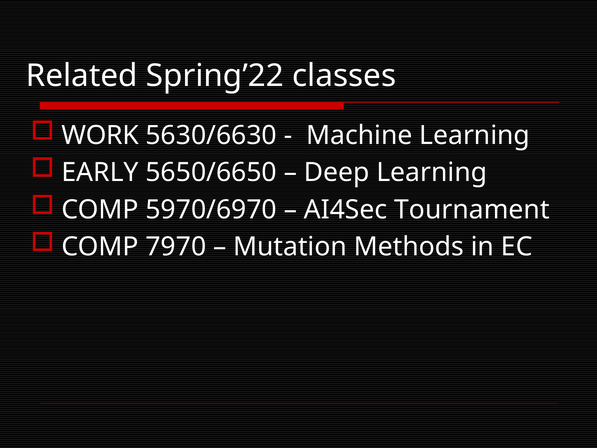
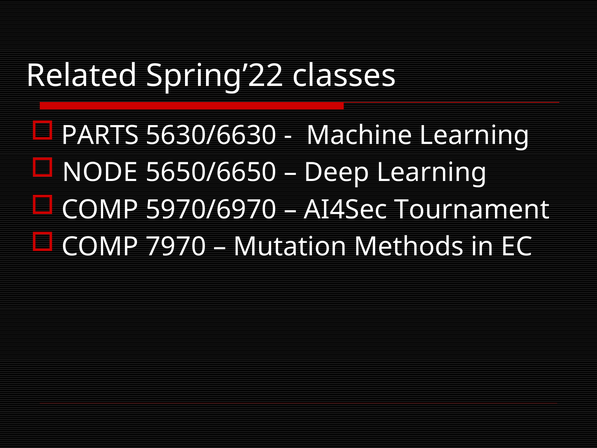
WORK: WORK -> PARTS (100, 135)
EARLY: EARLY -> NODE (100, 172)
